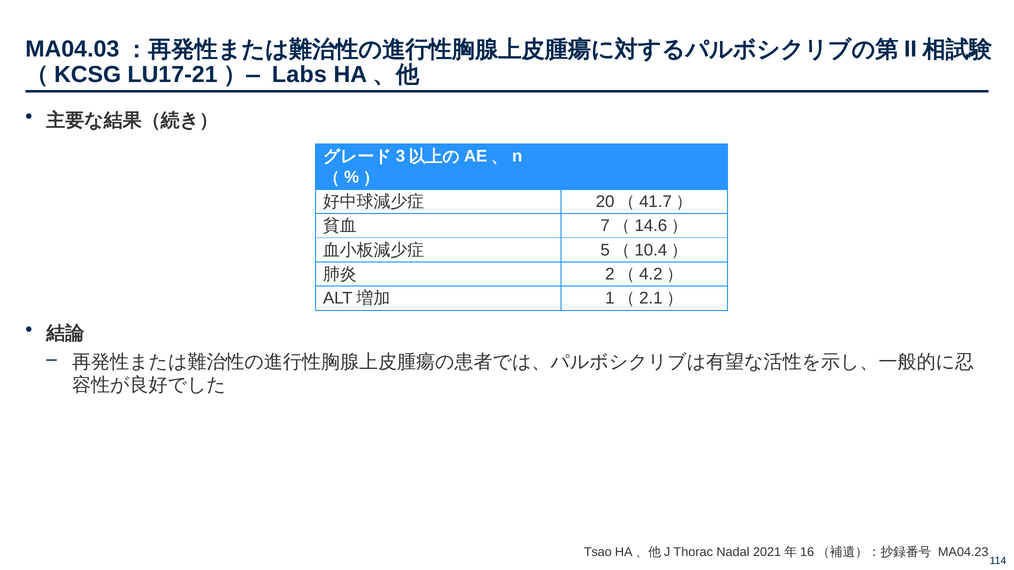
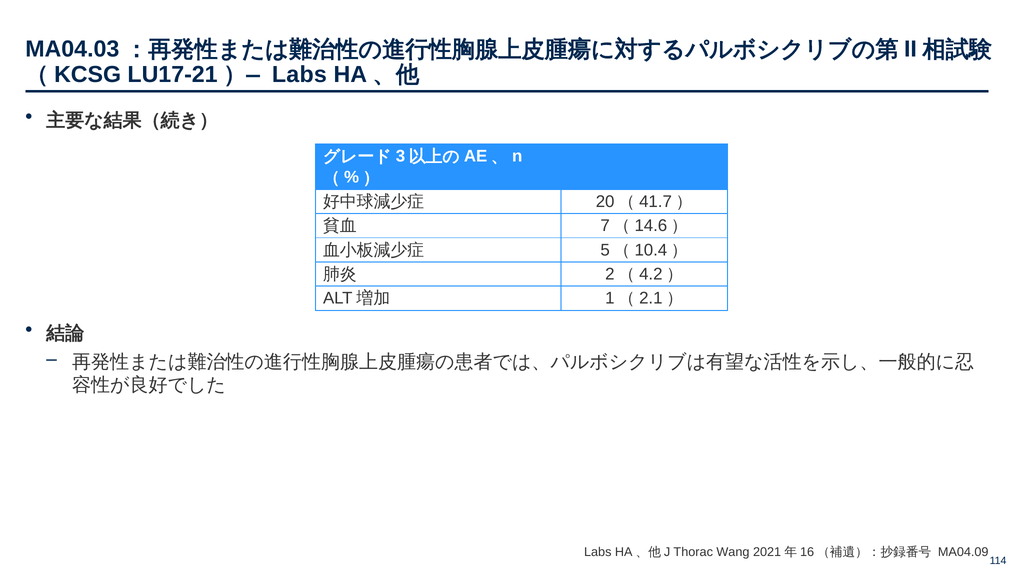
Tsao: Tsao -> Labs (598, 552)
Nadal: Nadal -> Wang (733, 552)
MA04.23: MA04.23 -> MA04.09 (963, 552)
